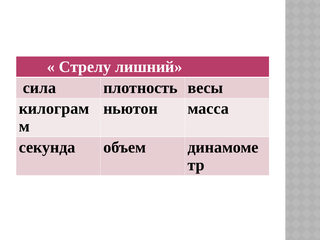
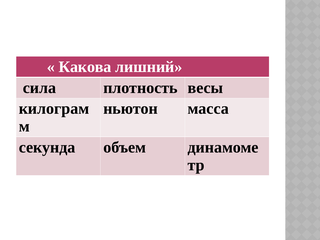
Стрелу: Стрелу -> Какова (85, 67)
